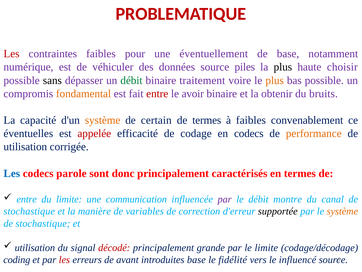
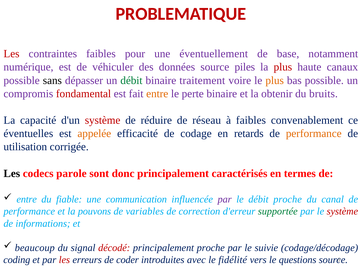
plus colour: black -> red (283, 67)
choisir: choisir -> canaux (342, 67)
fondamental colour: orange -> red (83, 93)
entre colour: red -> orange (157, 93)
avoir: avoir -> perte (193, 93)
système colour: orange -> red (103, 120)
certain: certain -> réduire (156, 120)
de termes: termes -> réseau (207, 120)
appelée colour: red -> orange (94, 133)
en codecs: codecs -> retards (249, 133)
Les colour: blue -> black (12, 173)
du limite: limite -> fiable (69, 199)
débit montre: montre -> proche (288, 199)
stochastique: stochastique -> performance (29, 211)
manière: manière -> pouvons (94, 211)
supportée colour: black -> green (278, 211)
système colour: orange -> red (342, 211)
stochastique: stochastique -> informations (43, 223)
utilisation: utilisation -> beaucoup (35, 247)
principalement grande: grande -> proche (211, 247)
le limite: limite -> suivie (266, 247)
avant: avant -> coder (127, 259)
introduites base: base -> avec (196, 259)
influencé: influencé -> questions (298, 259)
